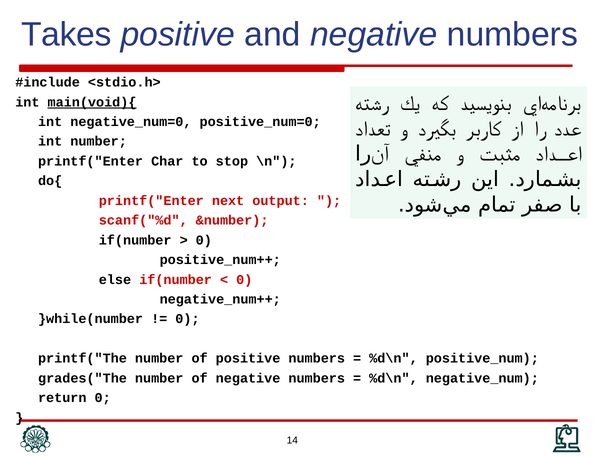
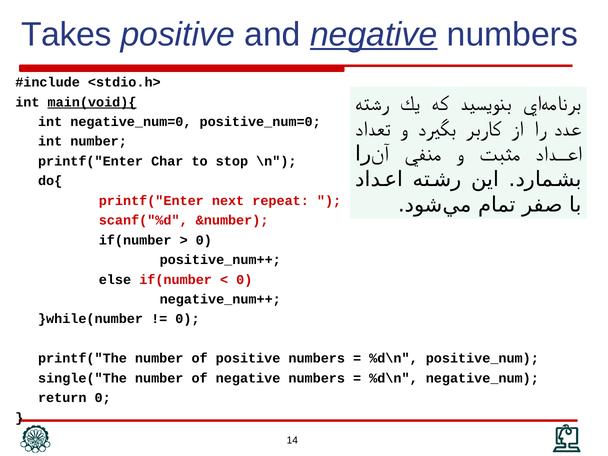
negative underline: none -> present (374, 34)
output: output -> repeat (281, 201)
grades("The: grades("The -> single("The (83, 378)
